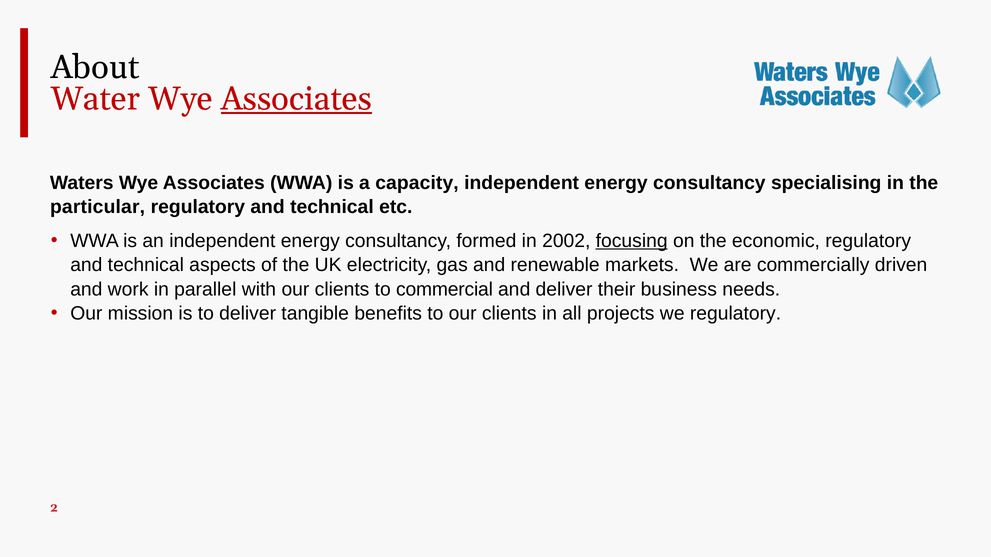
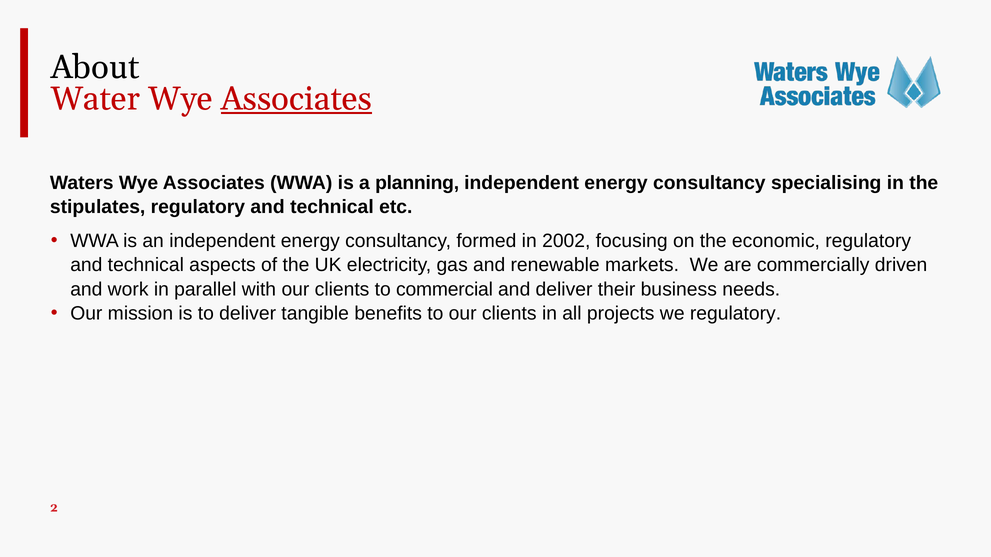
capacity: capacity -> planning (417, 183)
particular: particular -> stipulates (98, 207)
focusing underline: present -> none (632, 241)
